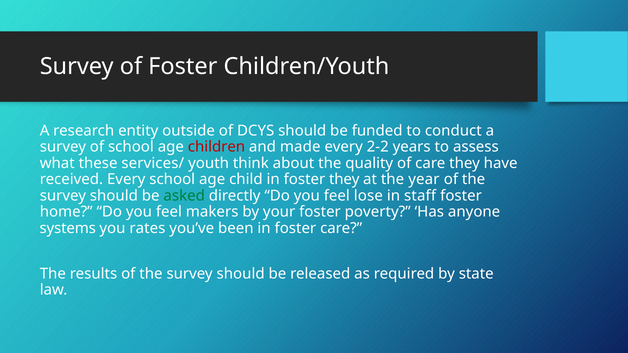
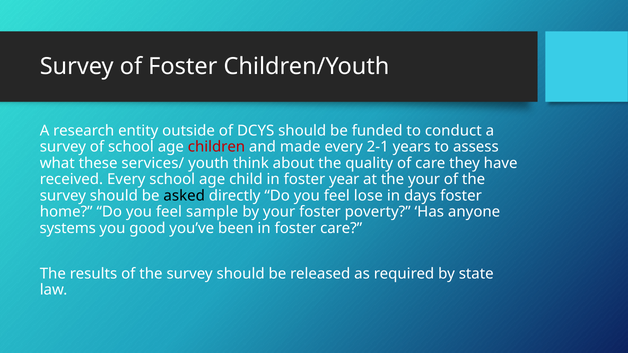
2-2: 2-2 -> 2-1 (378, 147)
foster they: they -> year (344, 179)
the year: year -> your (424, 179)
asked colour: green -> black (184, 196)
staff: staff -> days (420, 196)
makers: makers -> sample (212, 212)
rates: rates -> good (147, 228)
